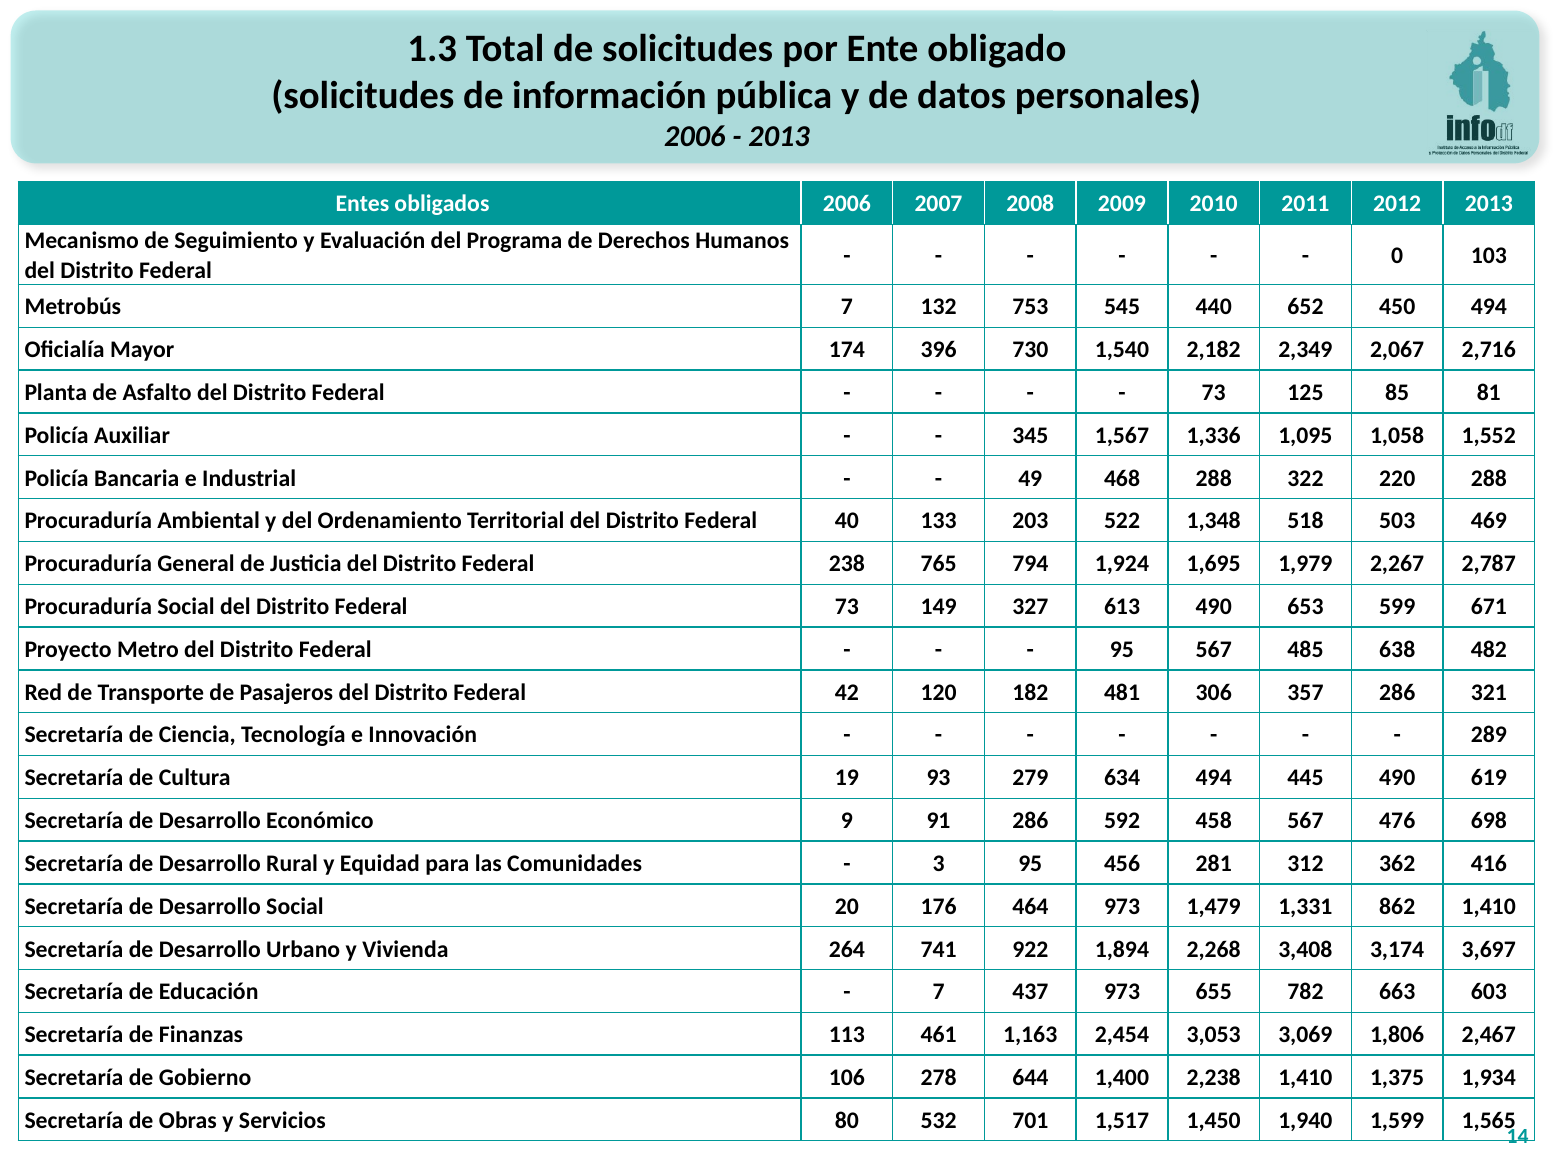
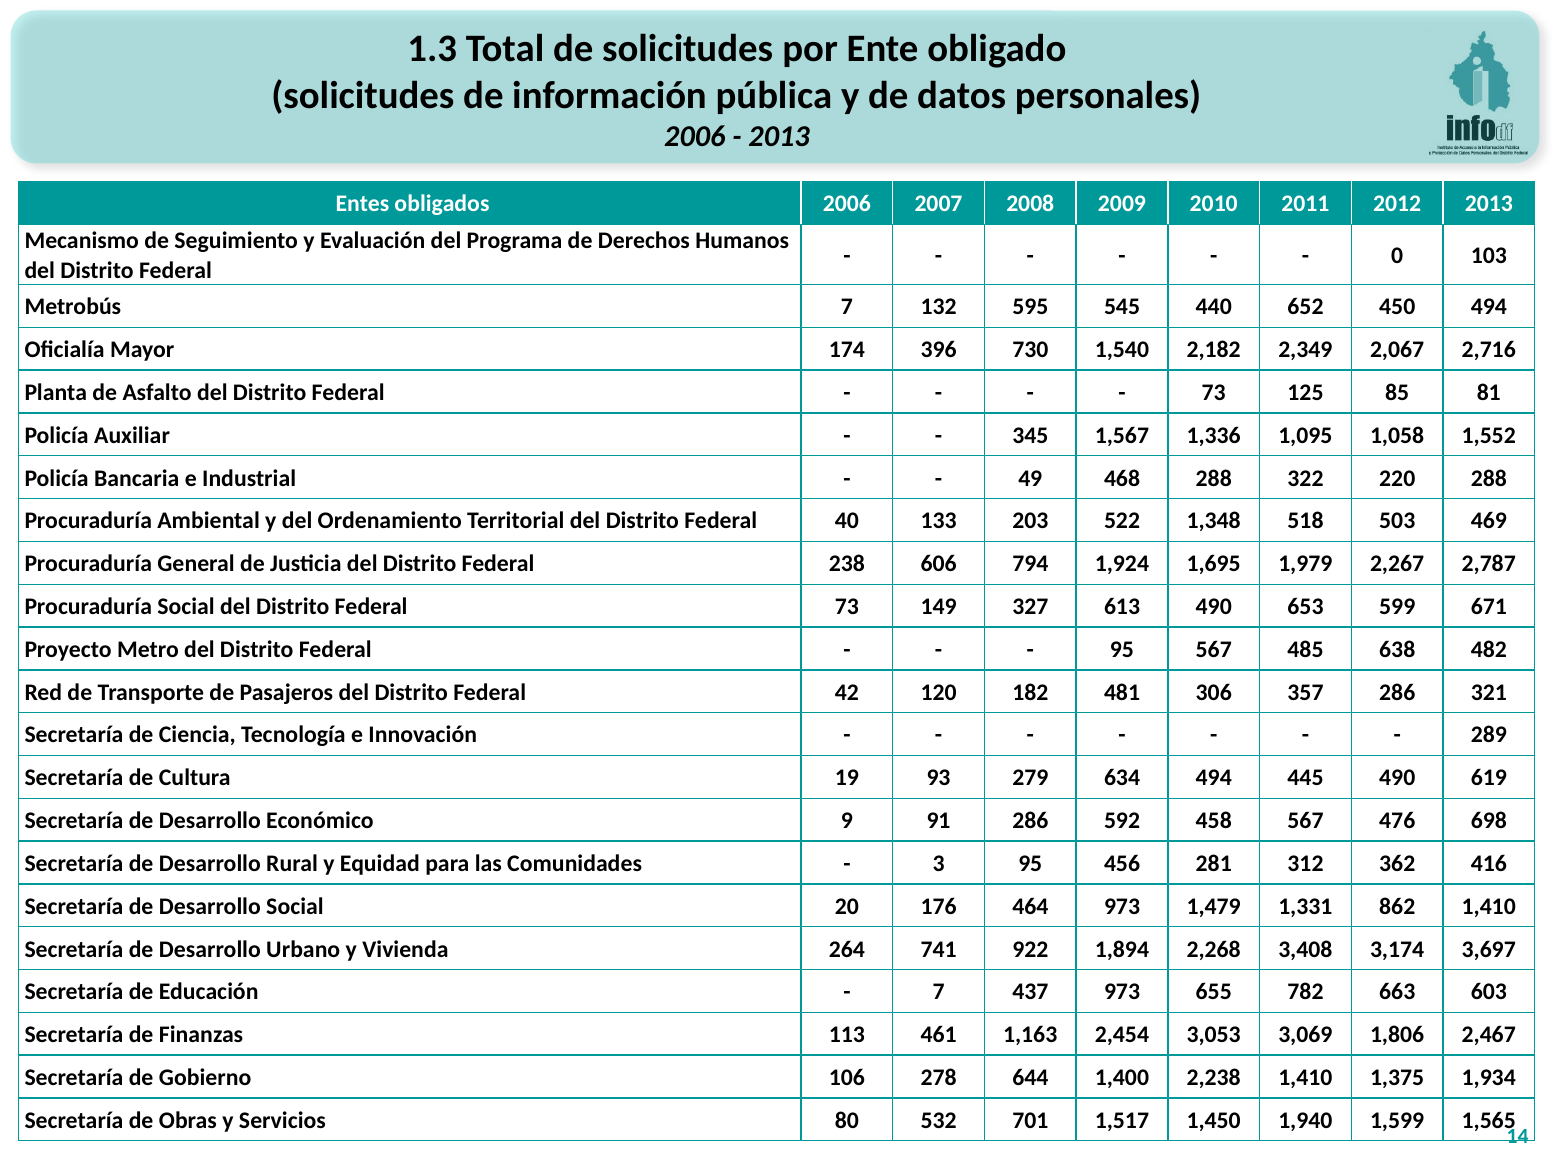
753: 753 -> 595 (1030, 307)
765: 765 -> 606 (939, 564)
